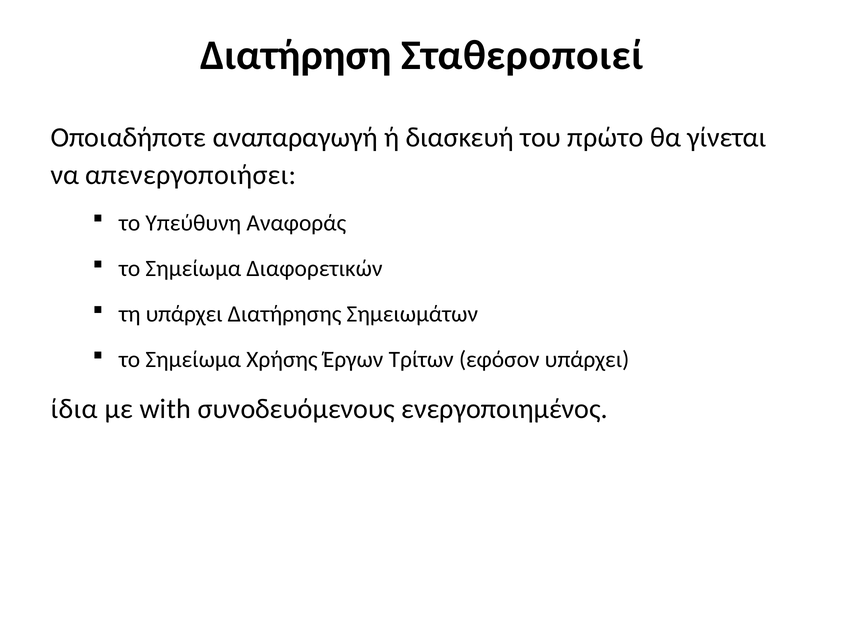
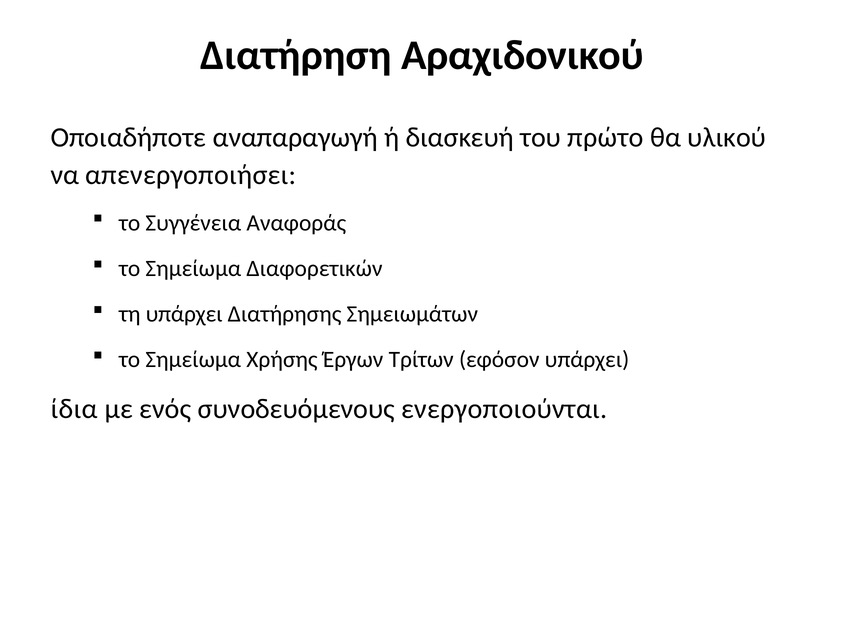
Σταθεροποιεί: Σταθεροποιεί -> Αραχιδονικού (522, 55)
γίνεται: γίνεται -> υλικού (727, 137)
Υπεύθυνη: Υπεύθυνη -> Συγγένεια (193, 223)
with: with -> ενός (165, 409)
ενεργοποιημένος: ενεργοποιημένος -> ενεργοποιούνται (504, 409)
